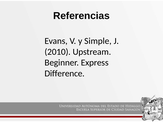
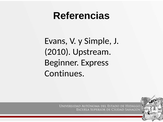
Difference: Difference -> Continues (65, 74)
